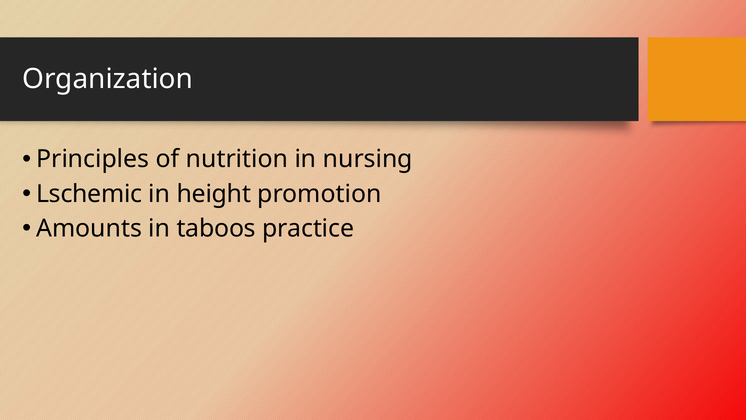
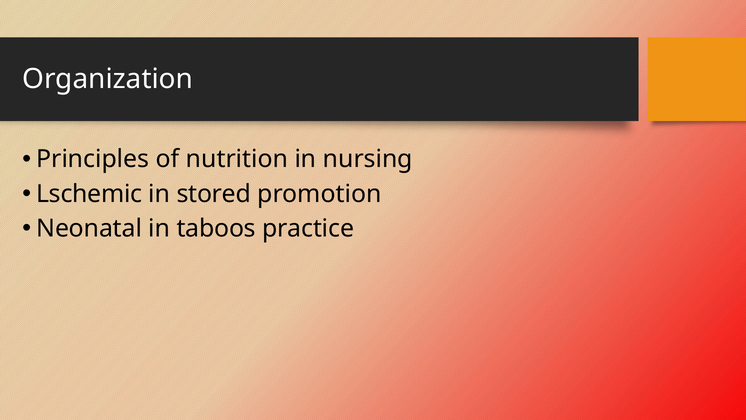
height: height -> stored (214, 194)
Amounts: Amounts -> Neonatal (89, 228)
